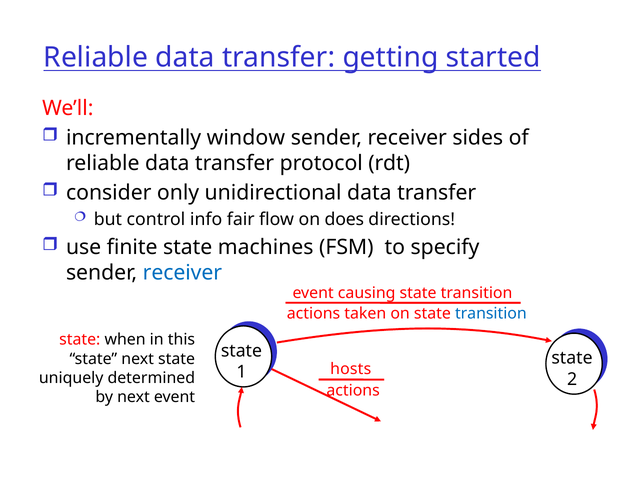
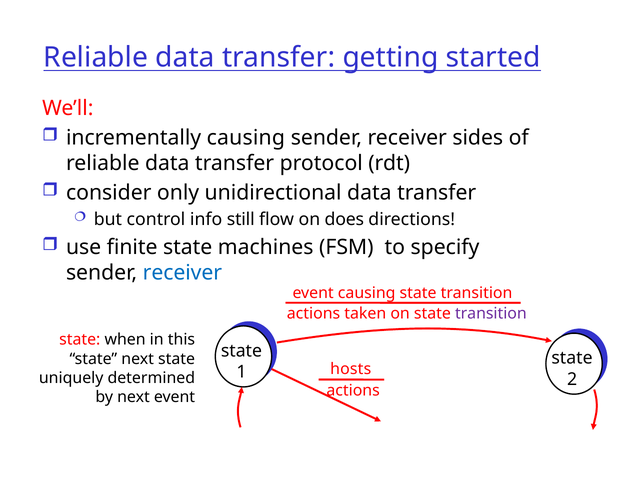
incrementally window: window -> causing (246, 138)
fair: fair -> still (241, 220)
transition colour: blue -> purple (491, 313)
